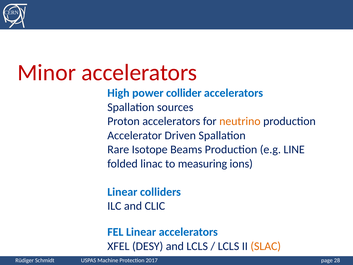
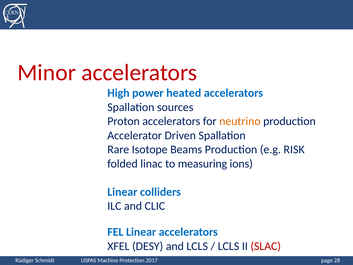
collider: collider -> heated (184, 93)
LINE: LINE -> RISK (294, 149)
SLAC colour: orange -> red (266, 246)
